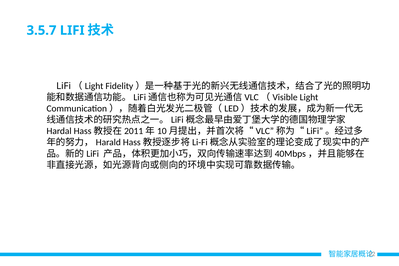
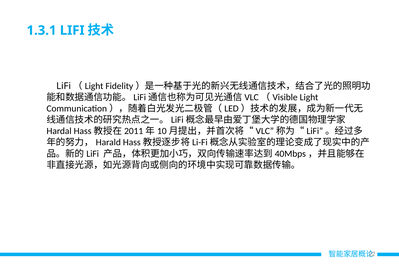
3.5.7: 3.5.7 -> 1.3.1 (42, 30)
